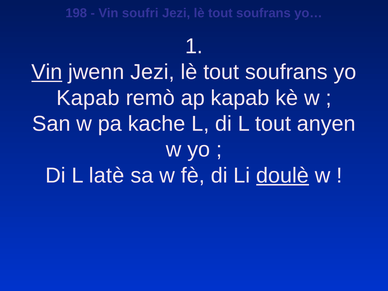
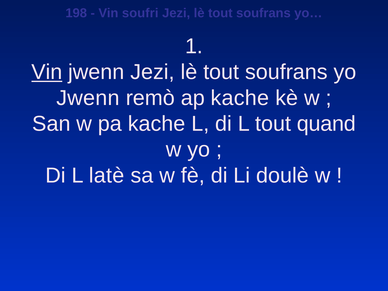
Kapab: Kapab -> Jwenn (88, 98)
ap kapab: kapab -> kache (240, 98)
anyen: anyen -> quand (326, 124)
doulè underline: present -> none (283, 175)
